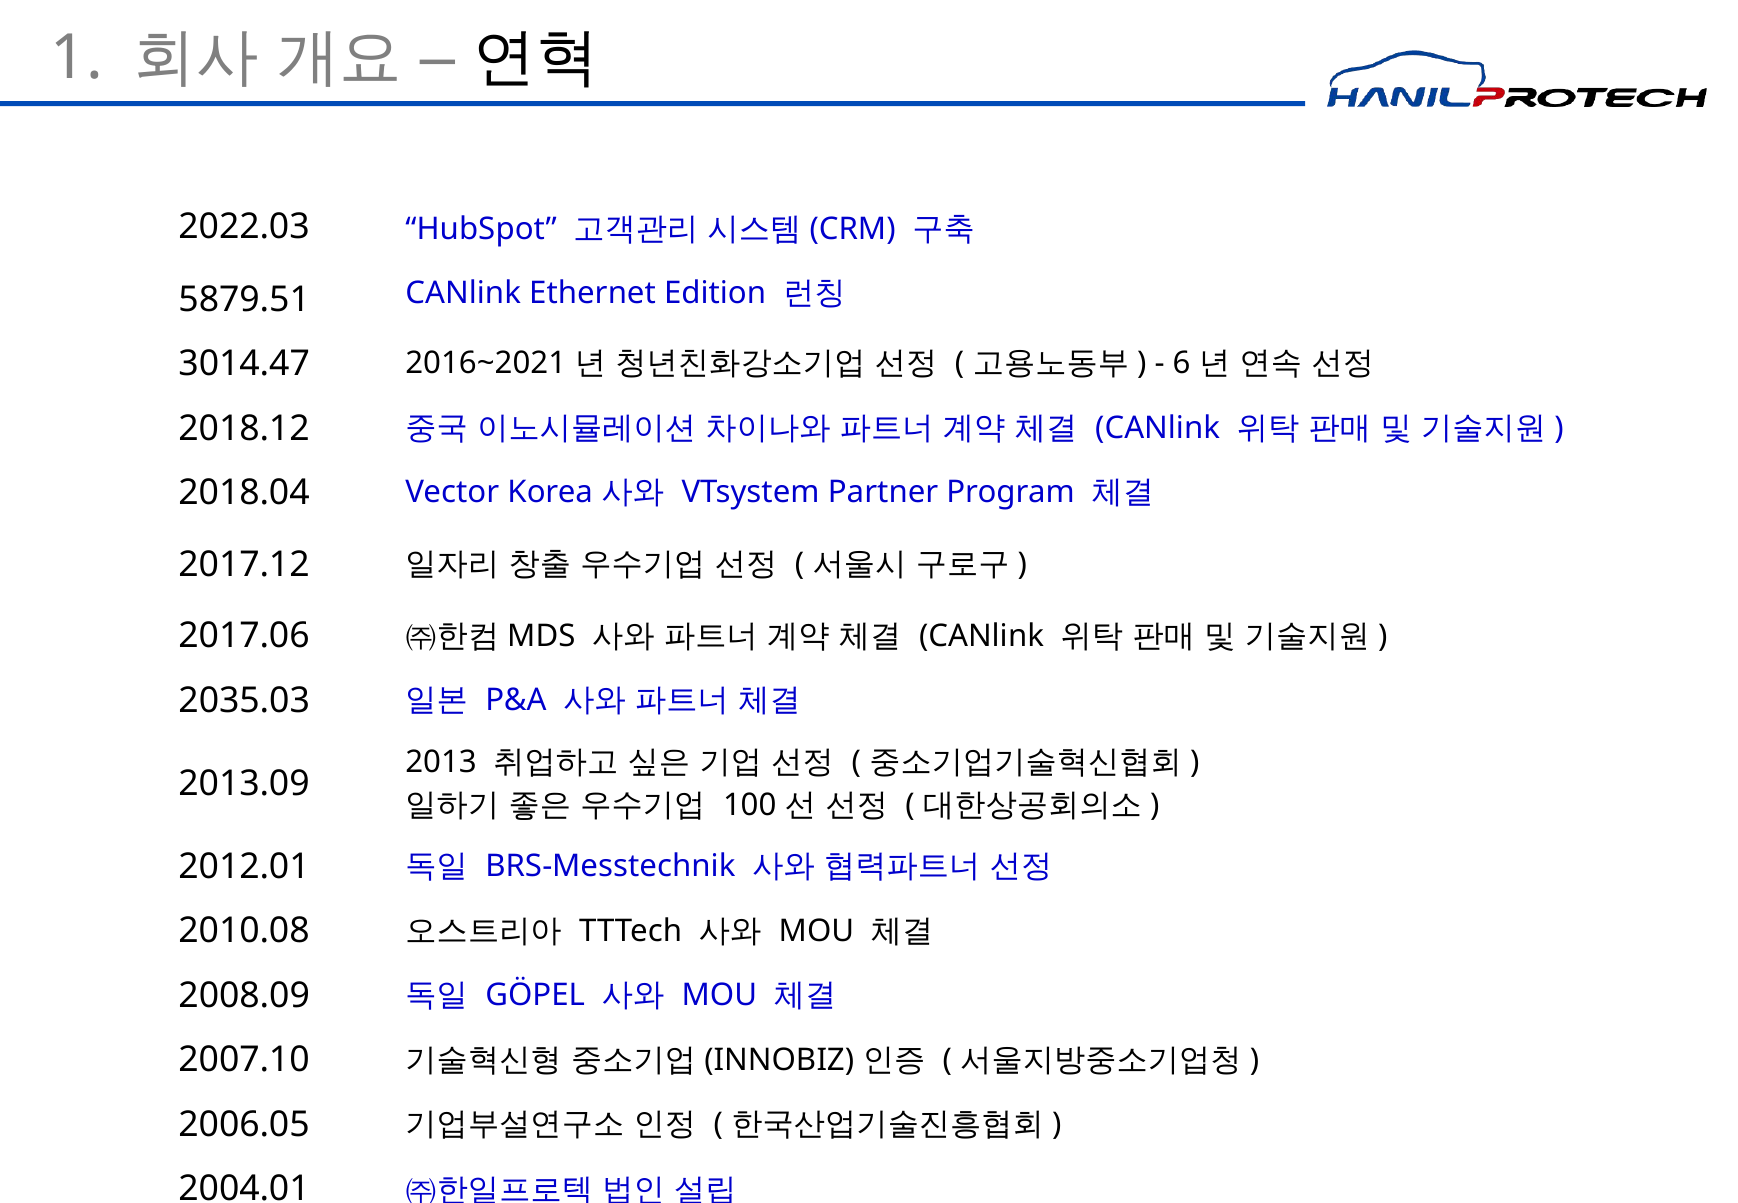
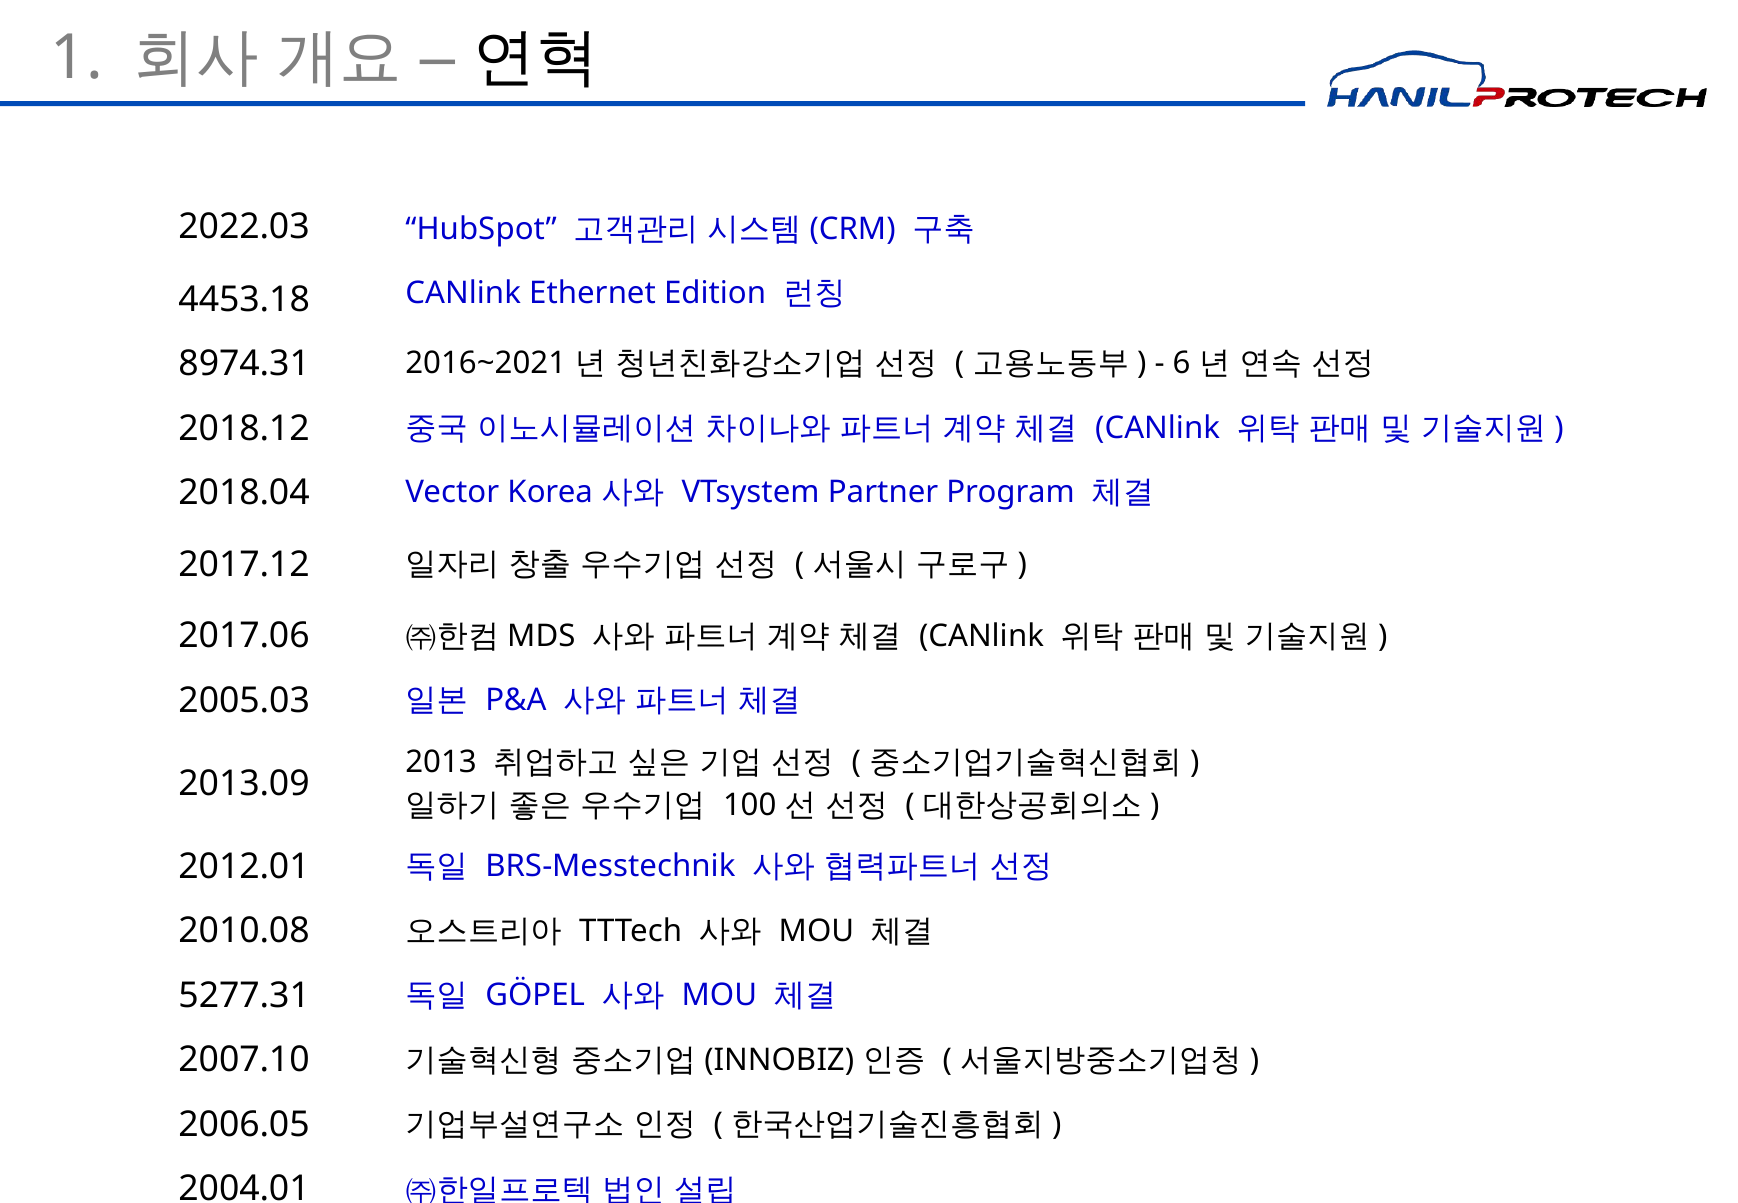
5879.51: 5879.51 -> 4453.18 (244, 300)
3014.47: 3014.47 -> 8974.31 (244, 364)
2035.03: 2035.03 -> 2005.03 (244, 701)
2008.09: 2008.09 -> 5277.31 (244, 996)
